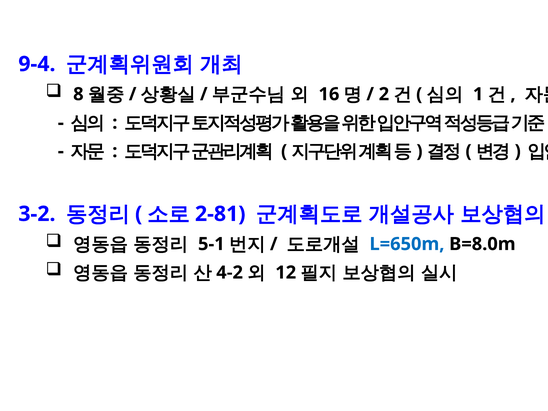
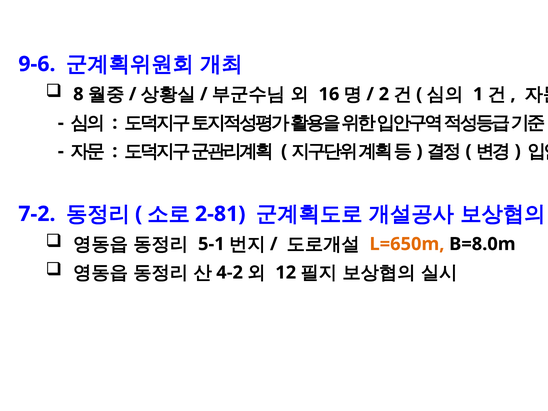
9-4: 9-4 -> 9-6 (37, 64)
3-2: 3-2 -> 7-2 (37, 214)
L=650m colour: blue -> orange (407, 244)
